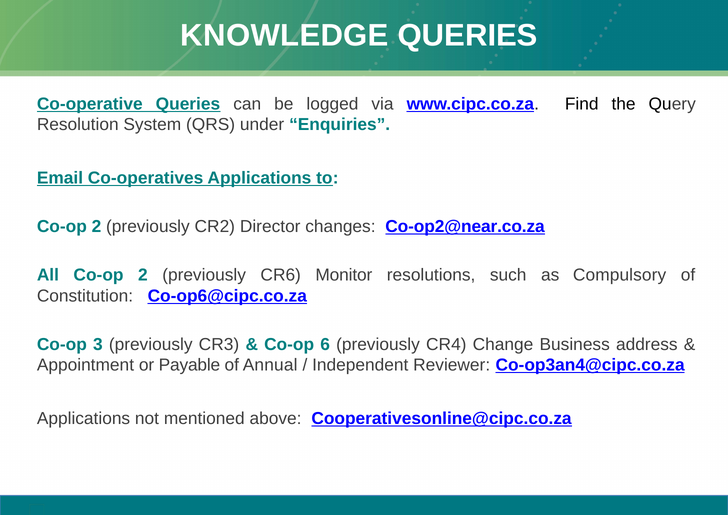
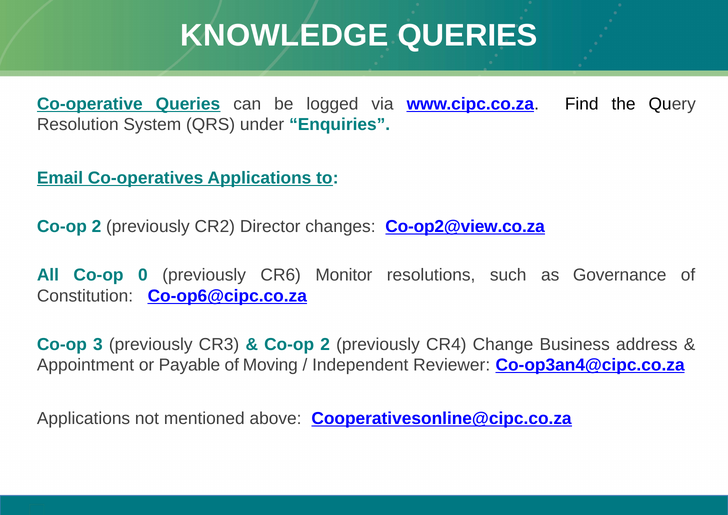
Co-op2@near.co.za: Co-op2@near.co.za -> Co-op2@view.co.za (465, 227)
All Co-op 2: 2 -> 0 (143, 275)
Compulsory: Compulsory -> Governance (620, 275)
6: 6 -> 2 (325, 344)
Annual: Annual -> Moving (270, 365)
